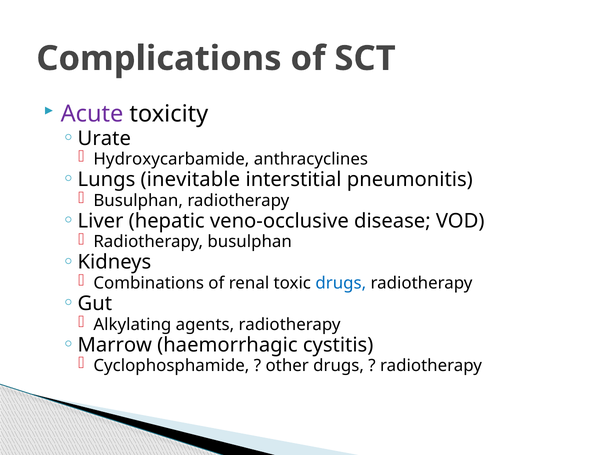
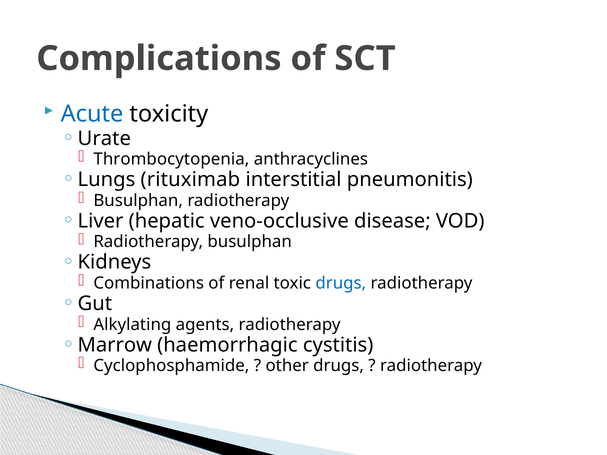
Acute colour: purple -> blue (92, 114)
Hydroxycarbamide: Hydroxycarbamide -> Thrombocytopenia (171, 159)
inevitable: inevitable -> rituximab (190, 180)
